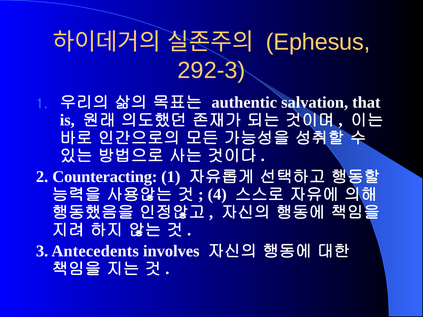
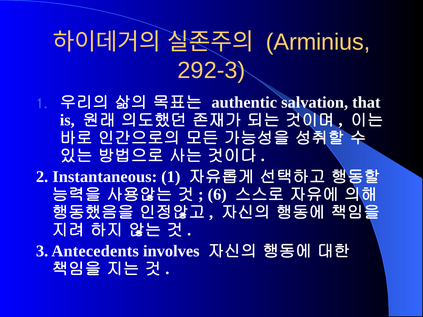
Ephesus: Ephesus -> Arminius (318, 42)
Counteracting: Counteracting -> Instantaneous (105, 177)
4: 4 -> 6 (217, 195)
